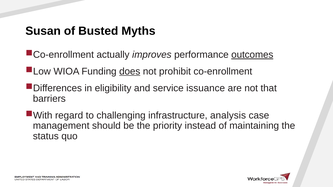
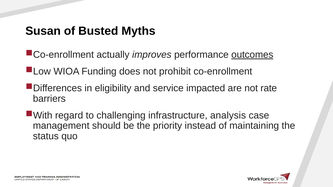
does underline: present -> none (130, 72)
issuance: issuance -> impacted (206, 88)
that: that -> rate (269, 88)
